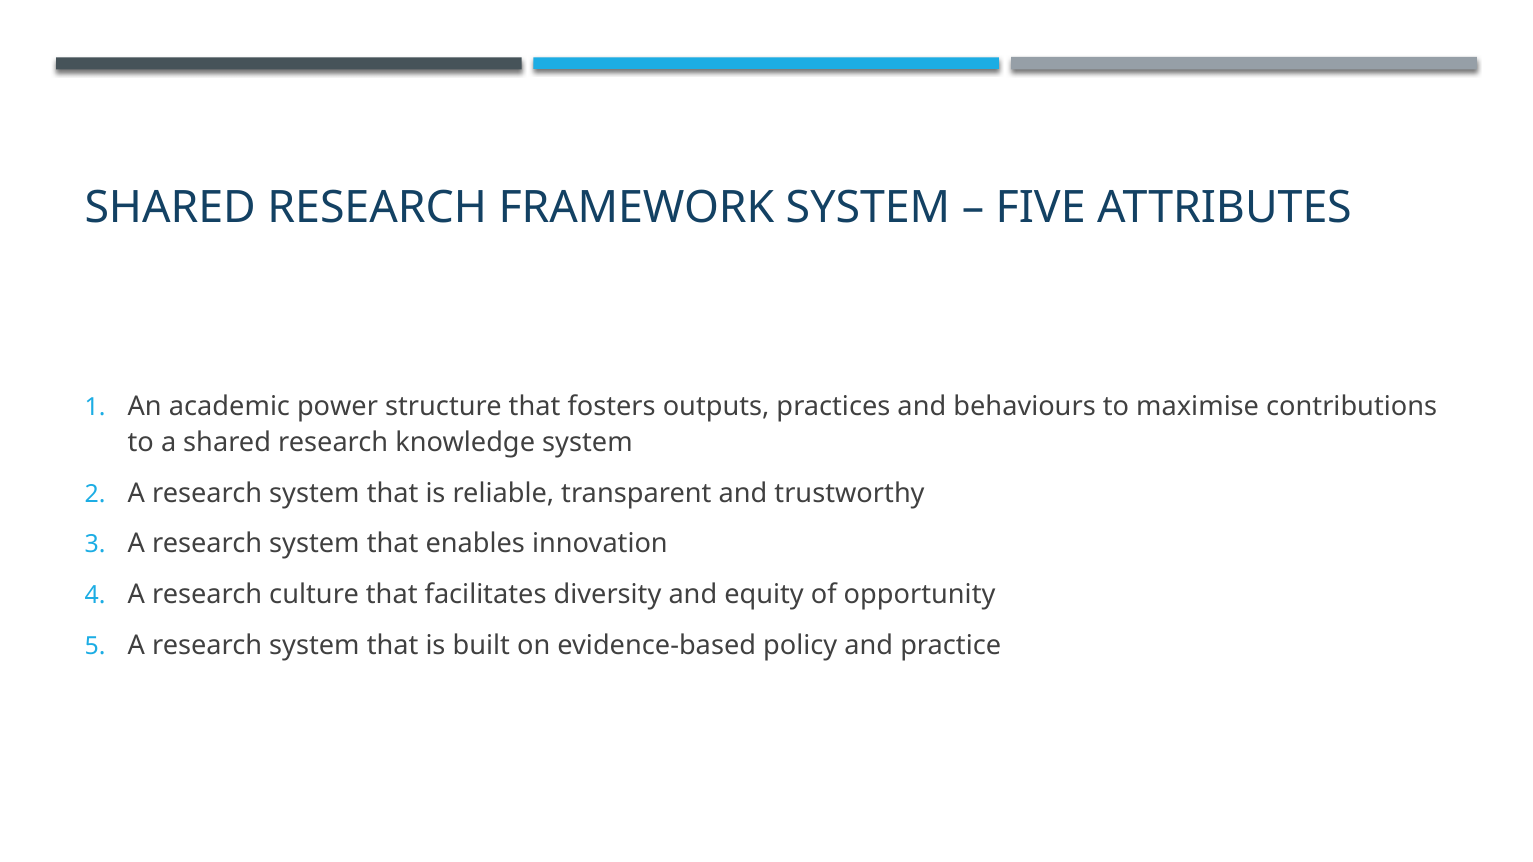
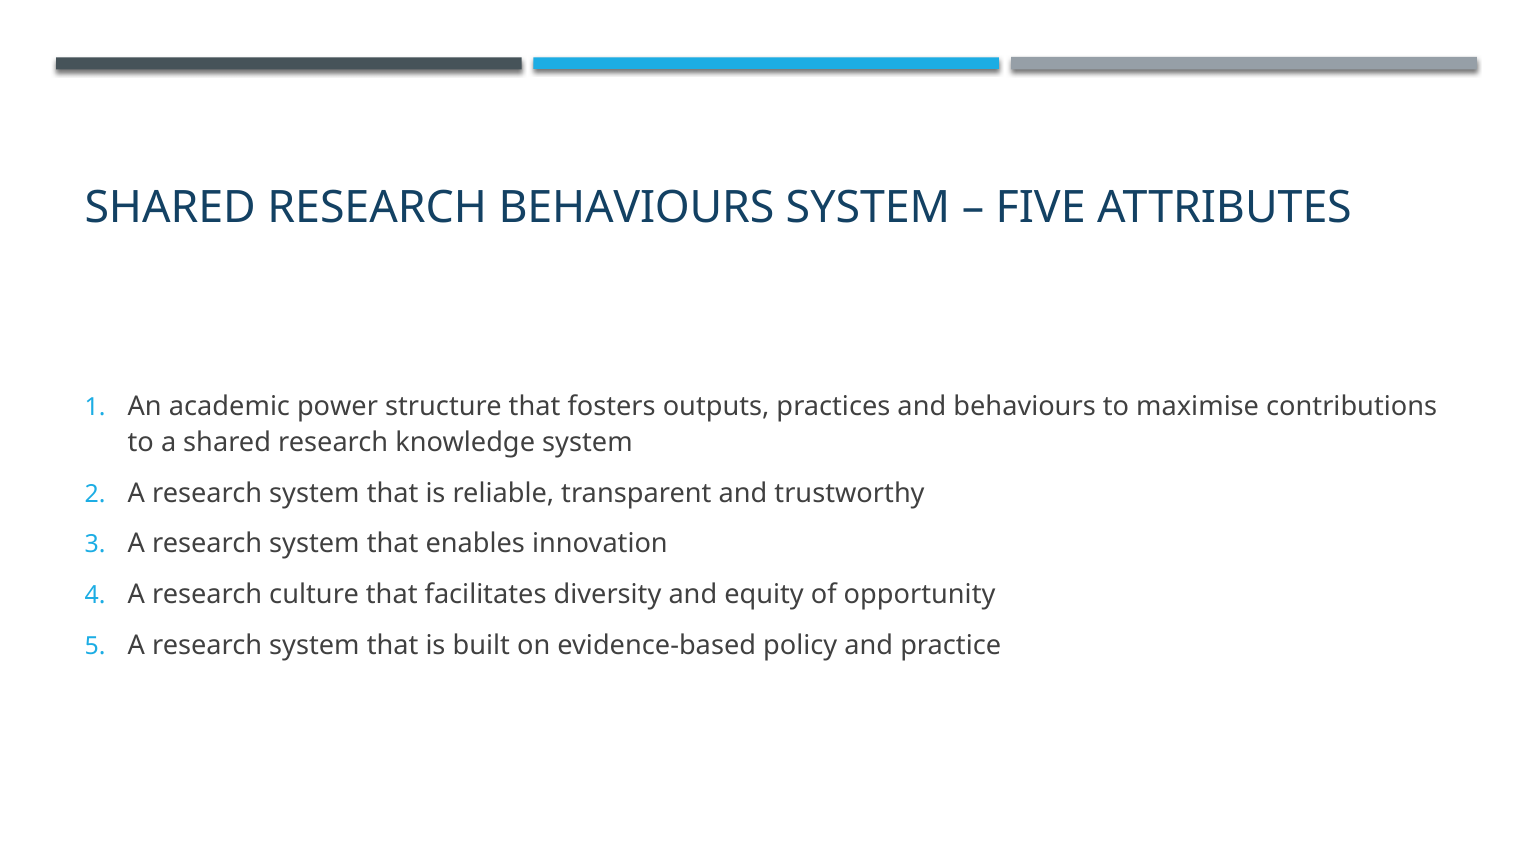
RESEARCH FRAMEWORK: FRAMEWORK -> BEHAVIOURS (636, 208)
